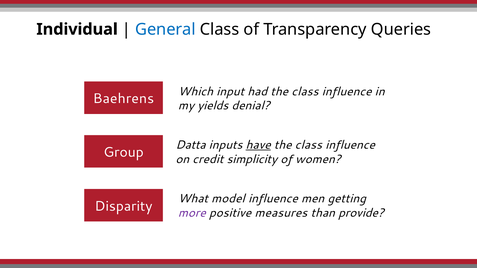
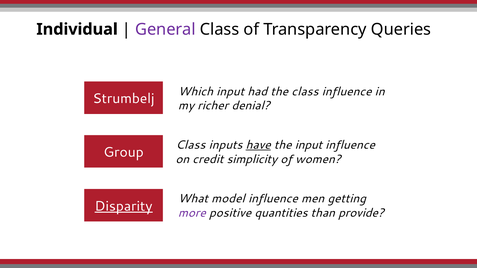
General colour: blue -> purple (165, 29)
Baehrens: Baehrens -> Strumbelj (124, 99)
yields: yields -> richer (213, 106)
Datta: Datta -> Class (191, 145)
class: class -> input (309, 145)
Disparity underline: none -> present (124, 206)
measures: measures -> quantities (281, 213)
